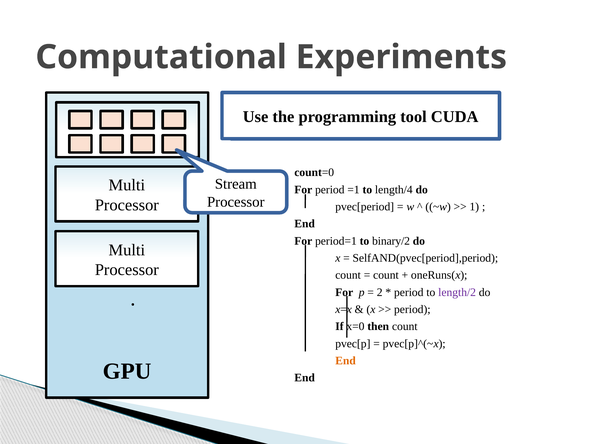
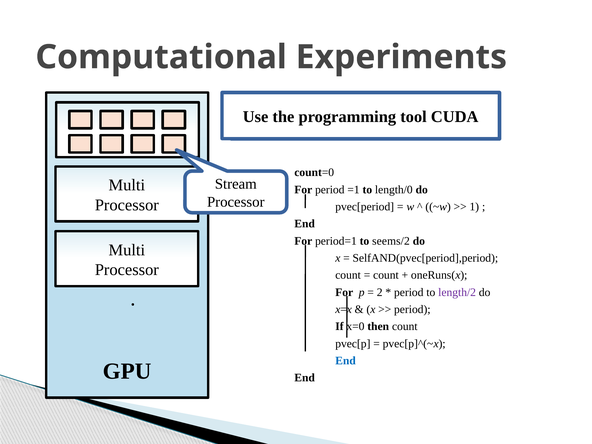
length/4: length/4 -> length/0 (394, 190)
binary/2: binary/2 -> seems/2 (391, 241)
End colour: orange -> blue (346, 361)
